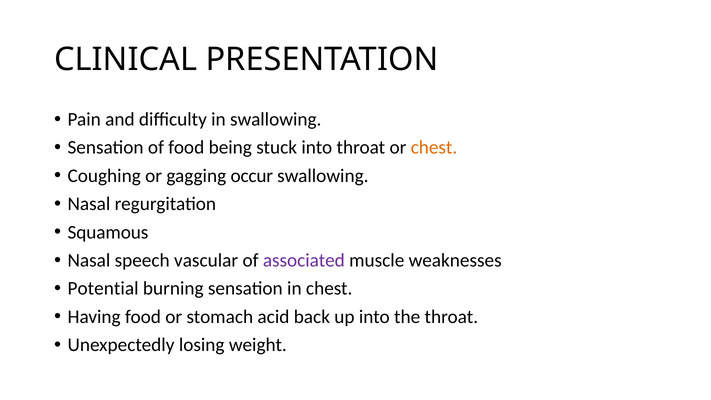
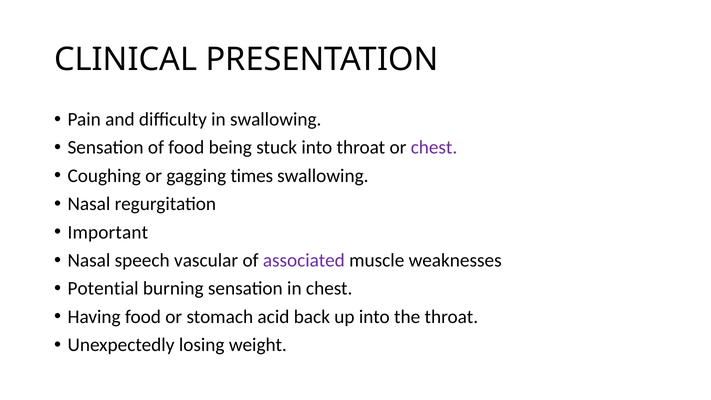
chest colour: orange -> purple (434, 148)
occur: occur -> times (252, 176)
Squamous: Squamous -> Important (108, 232)
